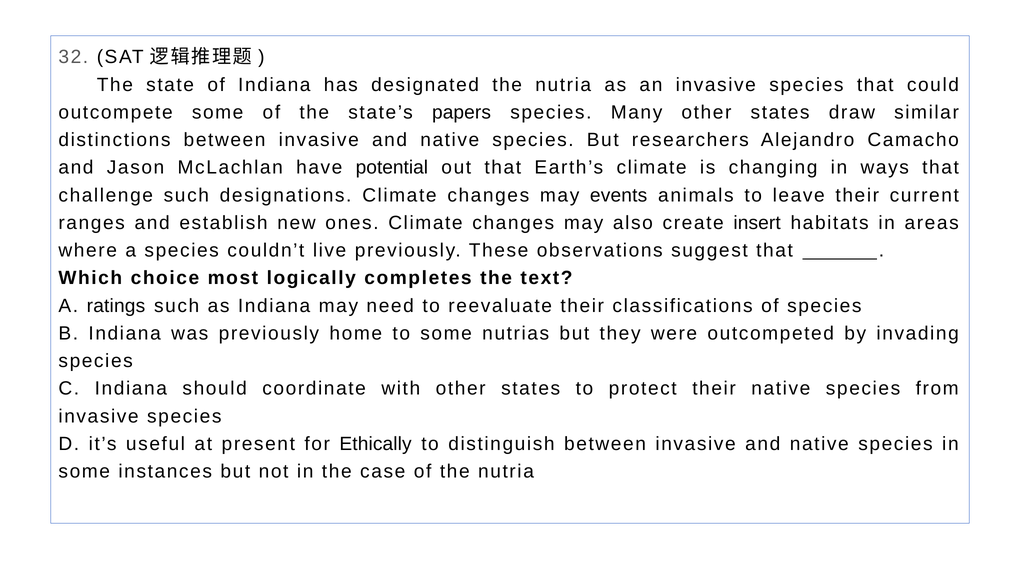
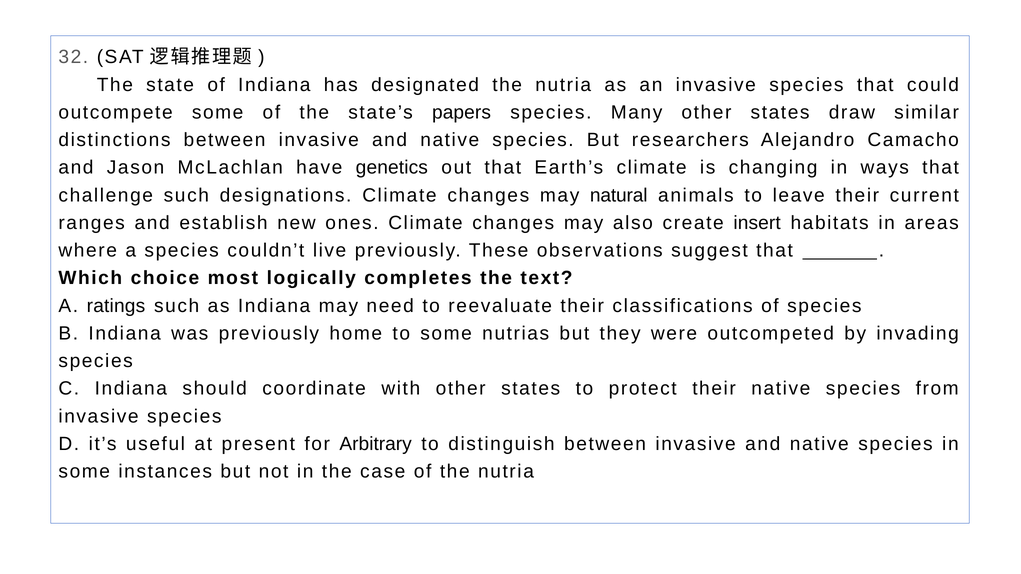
potential: potential -> genetics (392, 168)
events: events -> natural (619, 195)
Ethically: Ethically -> Arbitrary (376, 444)
